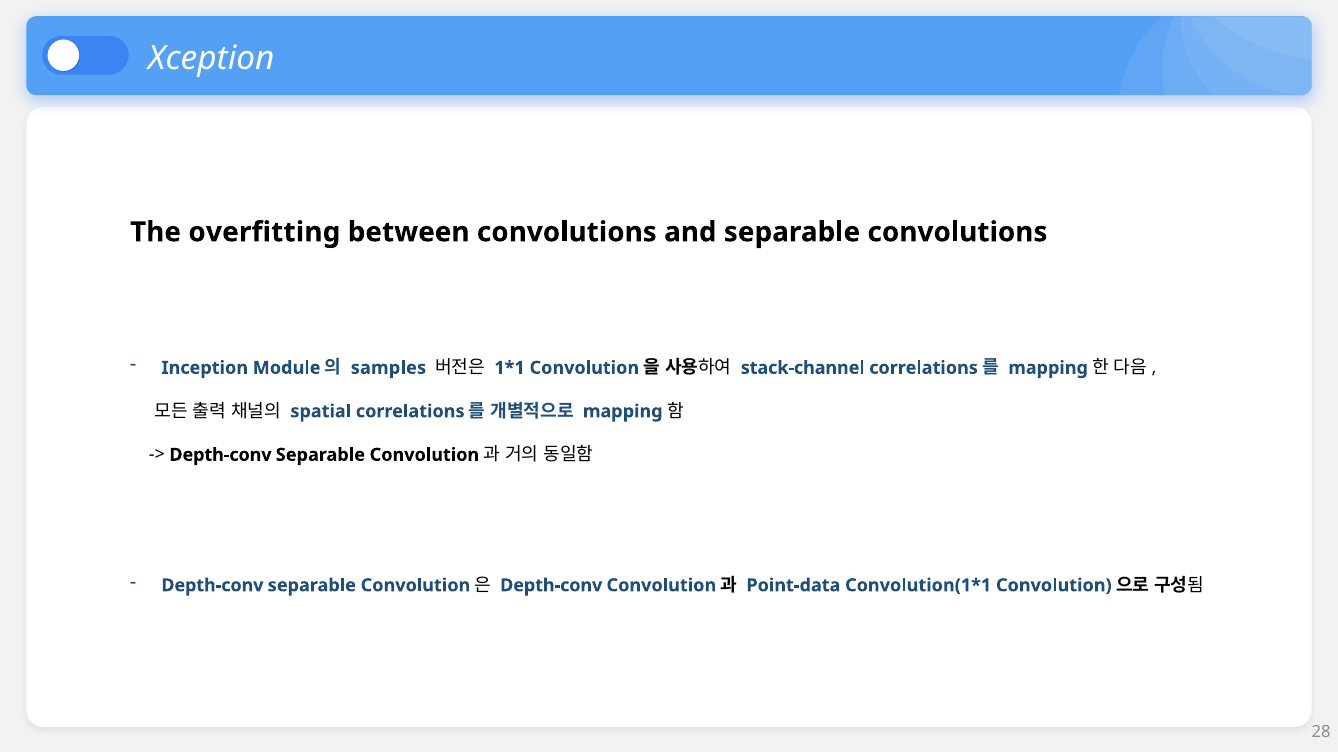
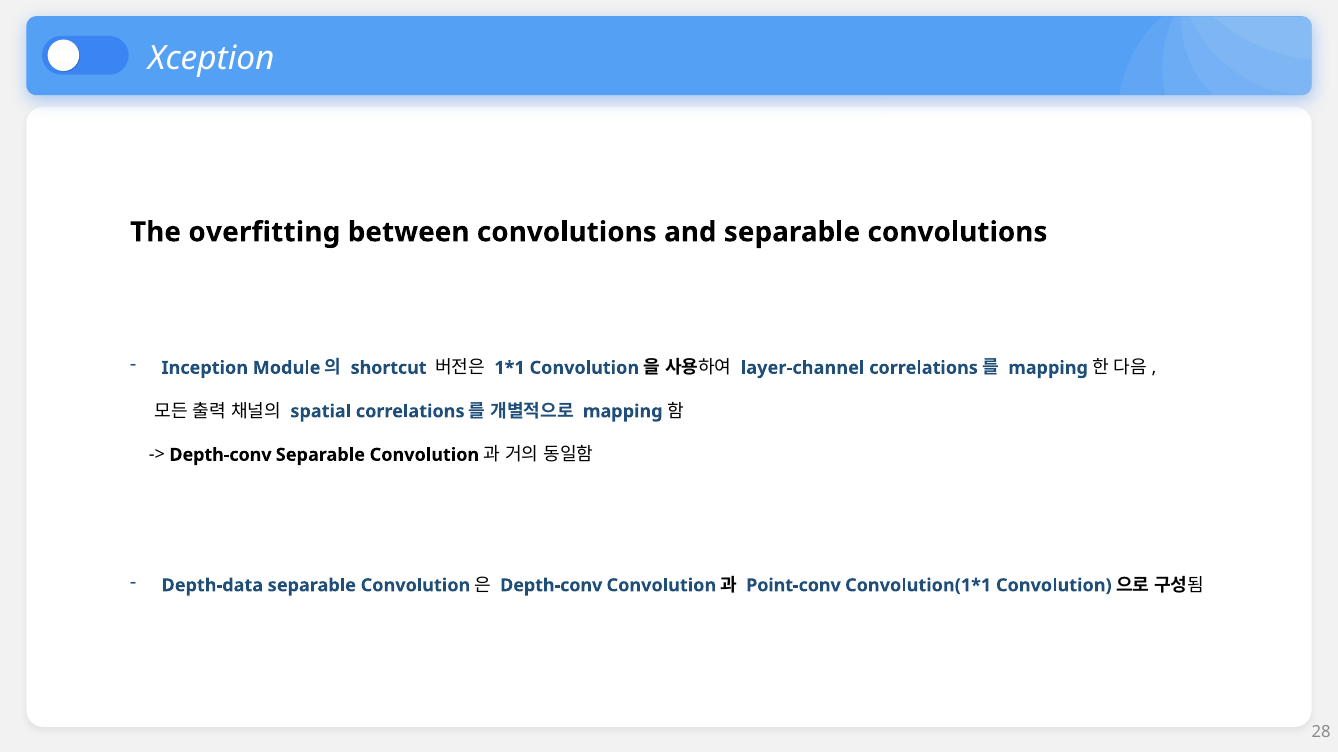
samples: samples -> shortcut (389, 368)
stack-channel: stack-channel -> layer-channel (803, 368)
Depth-conv: Depth-conv -> Depth-data (212, 586)
Point-data: Point-data -> Point-conv (793, 586)
